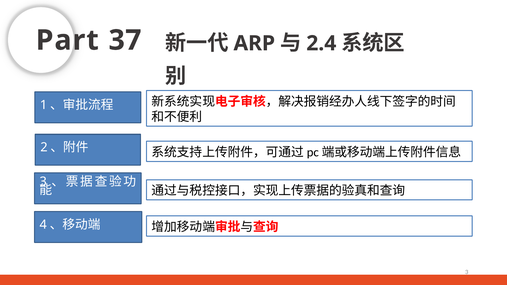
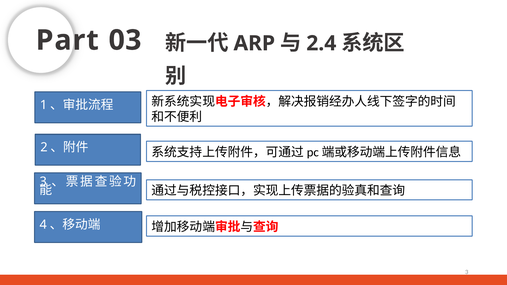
37: 37 -> 03 (125, 40)
